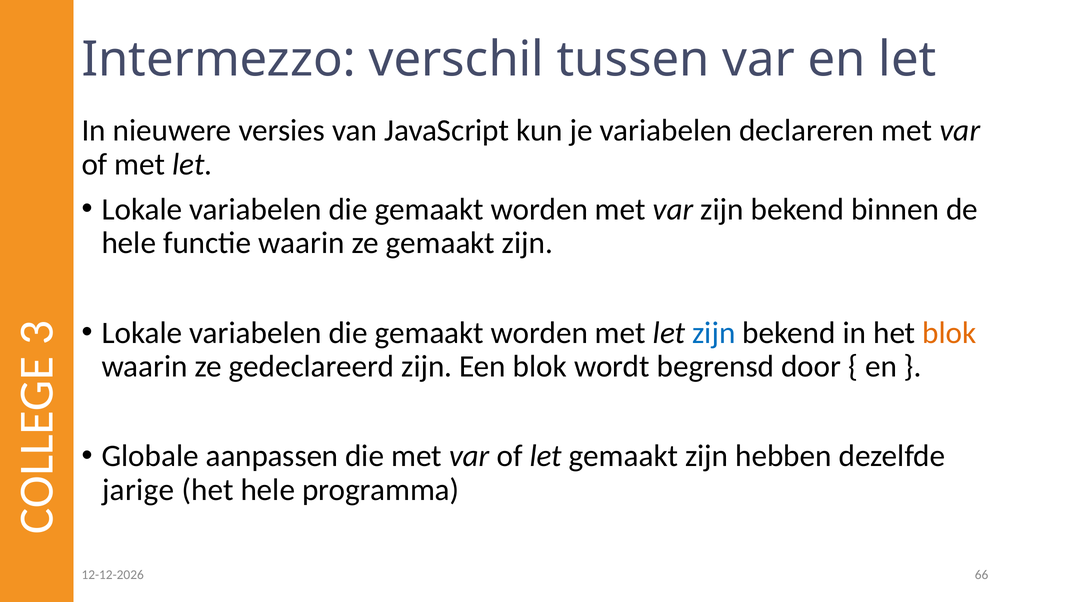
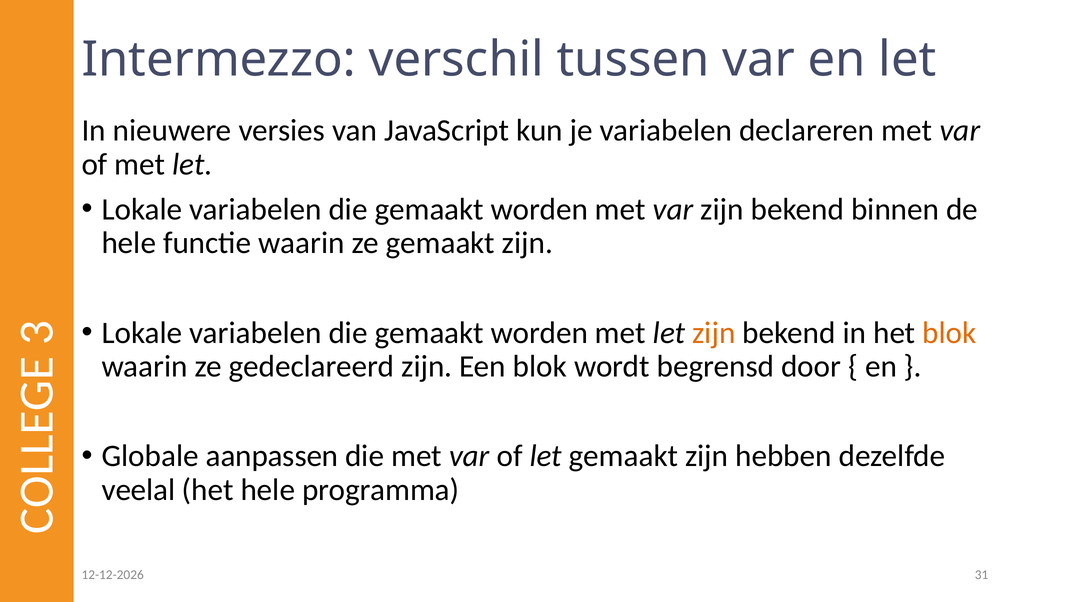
zijn colour: blue -> orange (714, 333)
jarige: jarige -> veelal (138, 490)
66: 66 -> 31 (982, 575)
